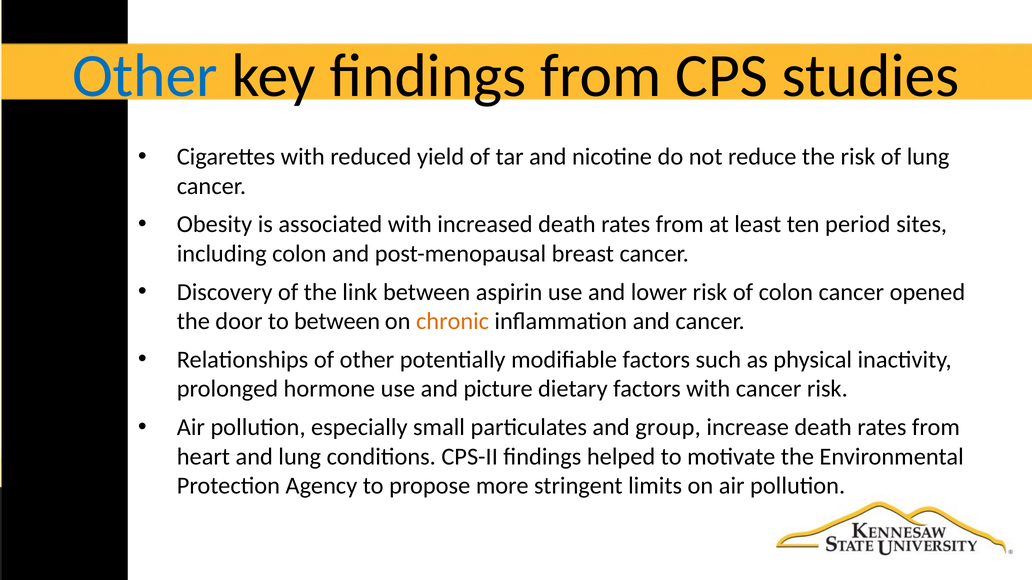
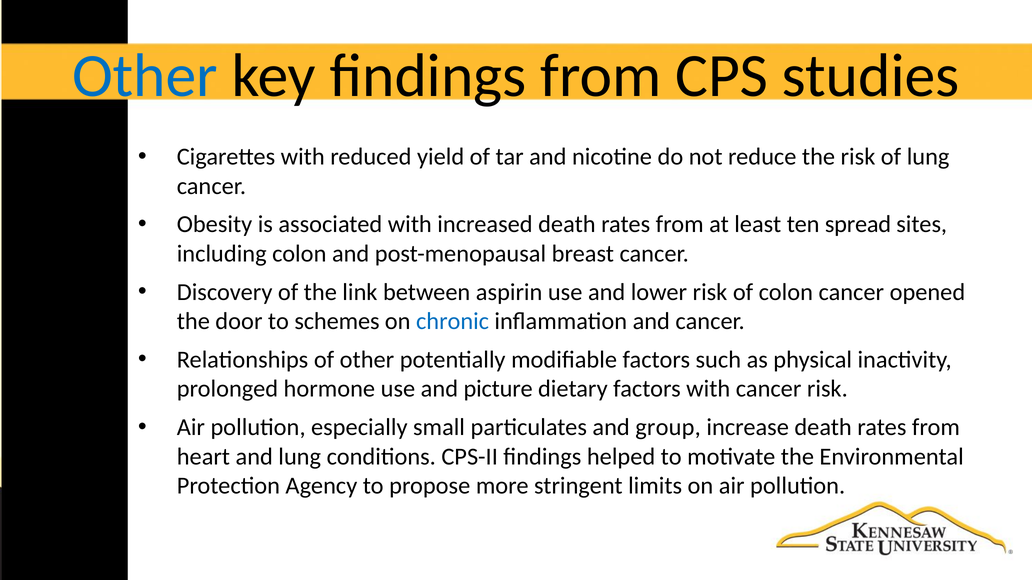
period: period -> spread (858, 225)
to between: between -> schemes (337, 322)
chronic colour: orange -> blue (453, 322)
